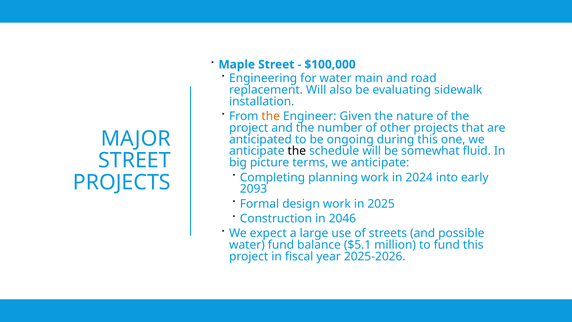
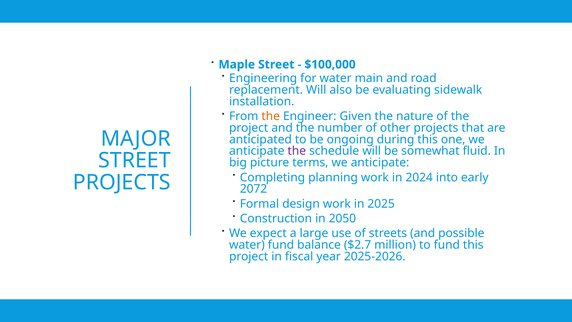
the colour: black -> purple (297, 151)
2093: 2093 -> 2072 (254, 189)
2046: 2046 -> 2050 (342, 218)
$5.1: $5.1 -> $2.7 (358, 245)
